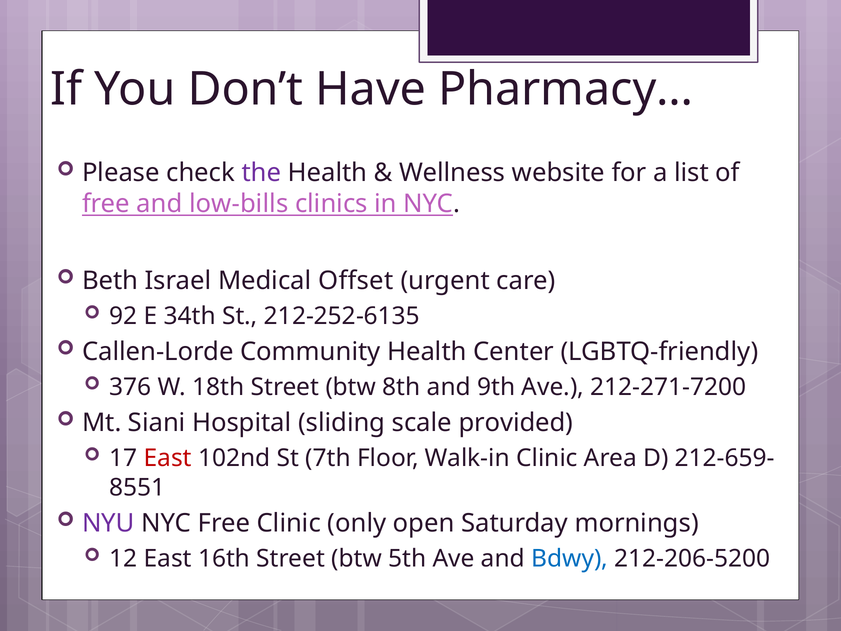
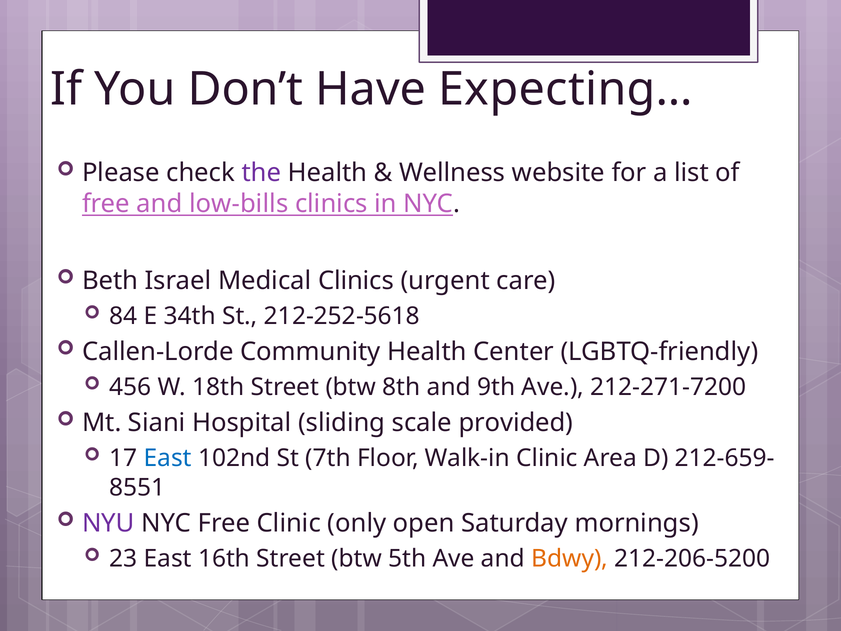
Pharmacy…: Pharmacy… -> Expecting… (565, 89)
Medical Offset: Offset -> Clinics (356, 281)
92: 92 -> 84 (123, 316)
212-252-6135: 212-252-6135 -> 212-252-5618 (342, 316)
376: 376 -> 456 (130, 387)
East colour: red -> blue (168, 458)
12: 12 -> 23 (123, 558)
Bdwy colour: blue -> orange (570, 558)
